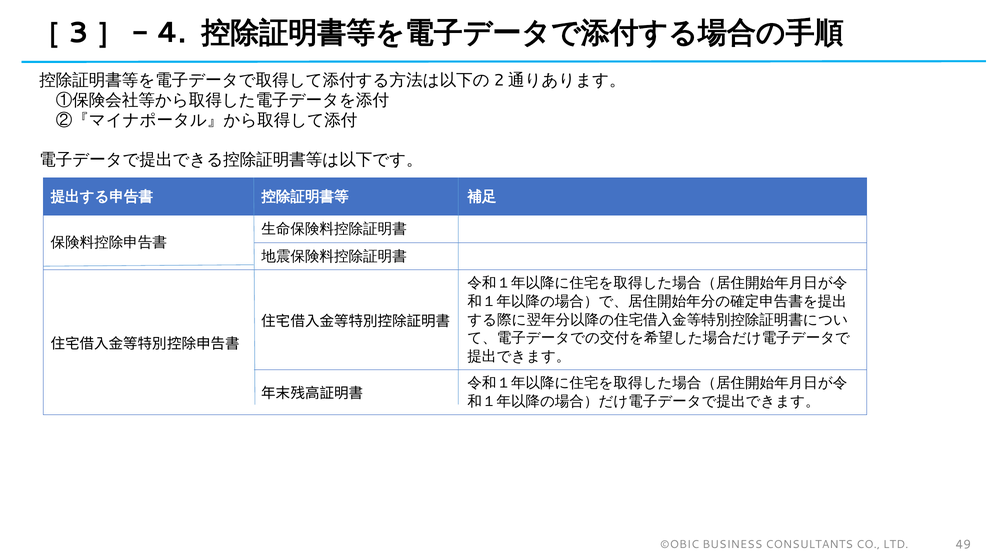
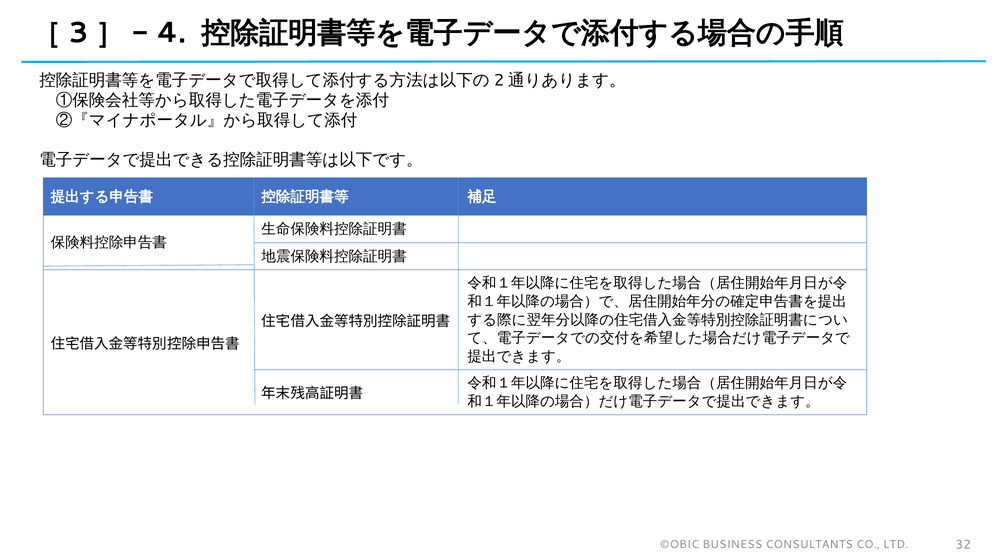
49: 49 -> 32 (963, 544)
